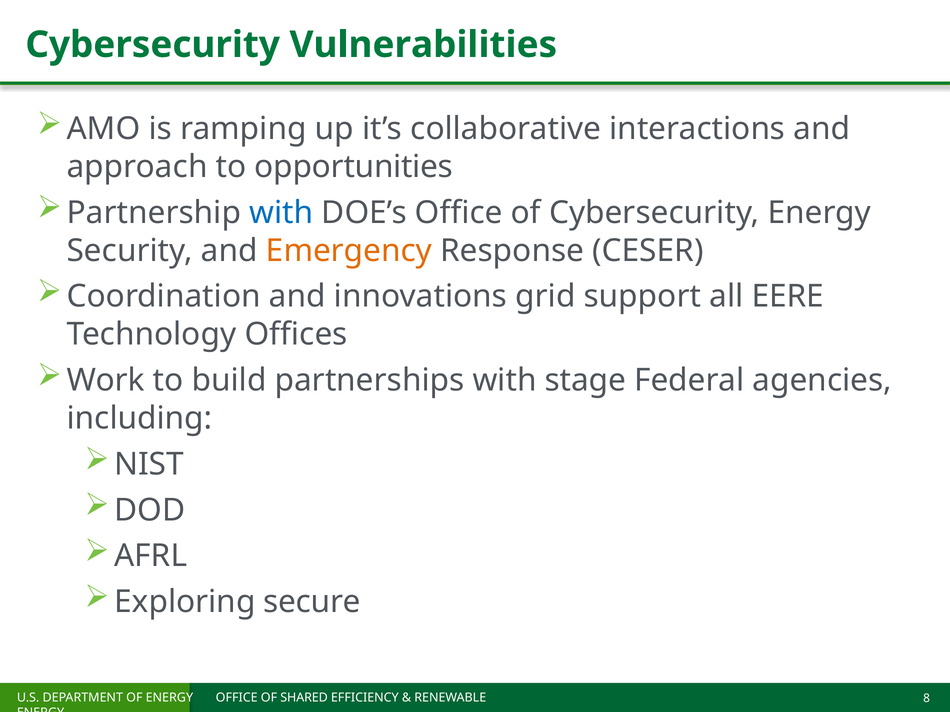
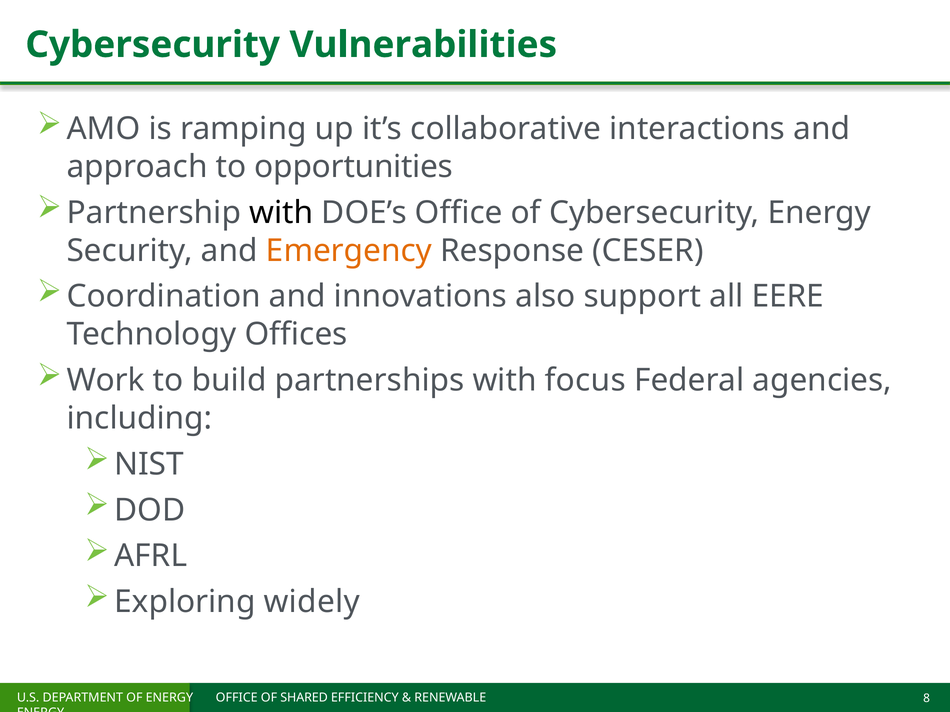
with colour: blue -> black (281, 213)
grid: grid -> also (545, 297)
stage: stage -> focus (585, 381)
secure: secure -> widely (312, 602)
